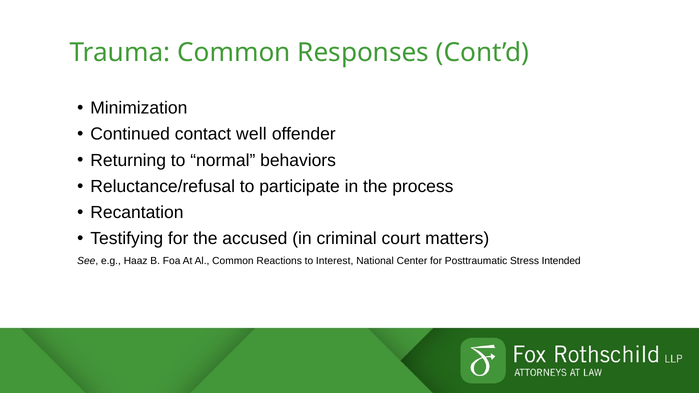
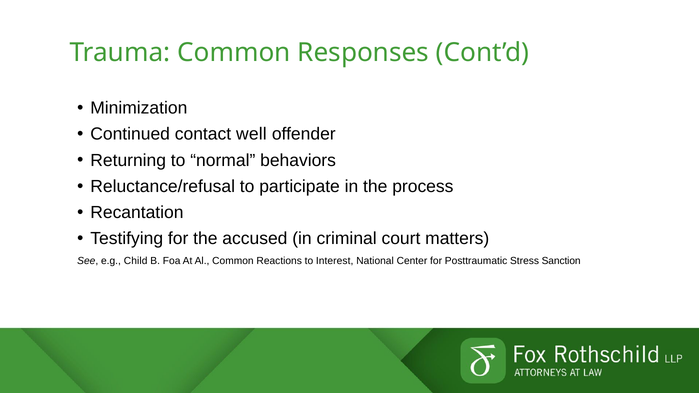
Haaz: Haaz -> Child (136, 261)
Intended: Intended -> Sanction (561, 261)
